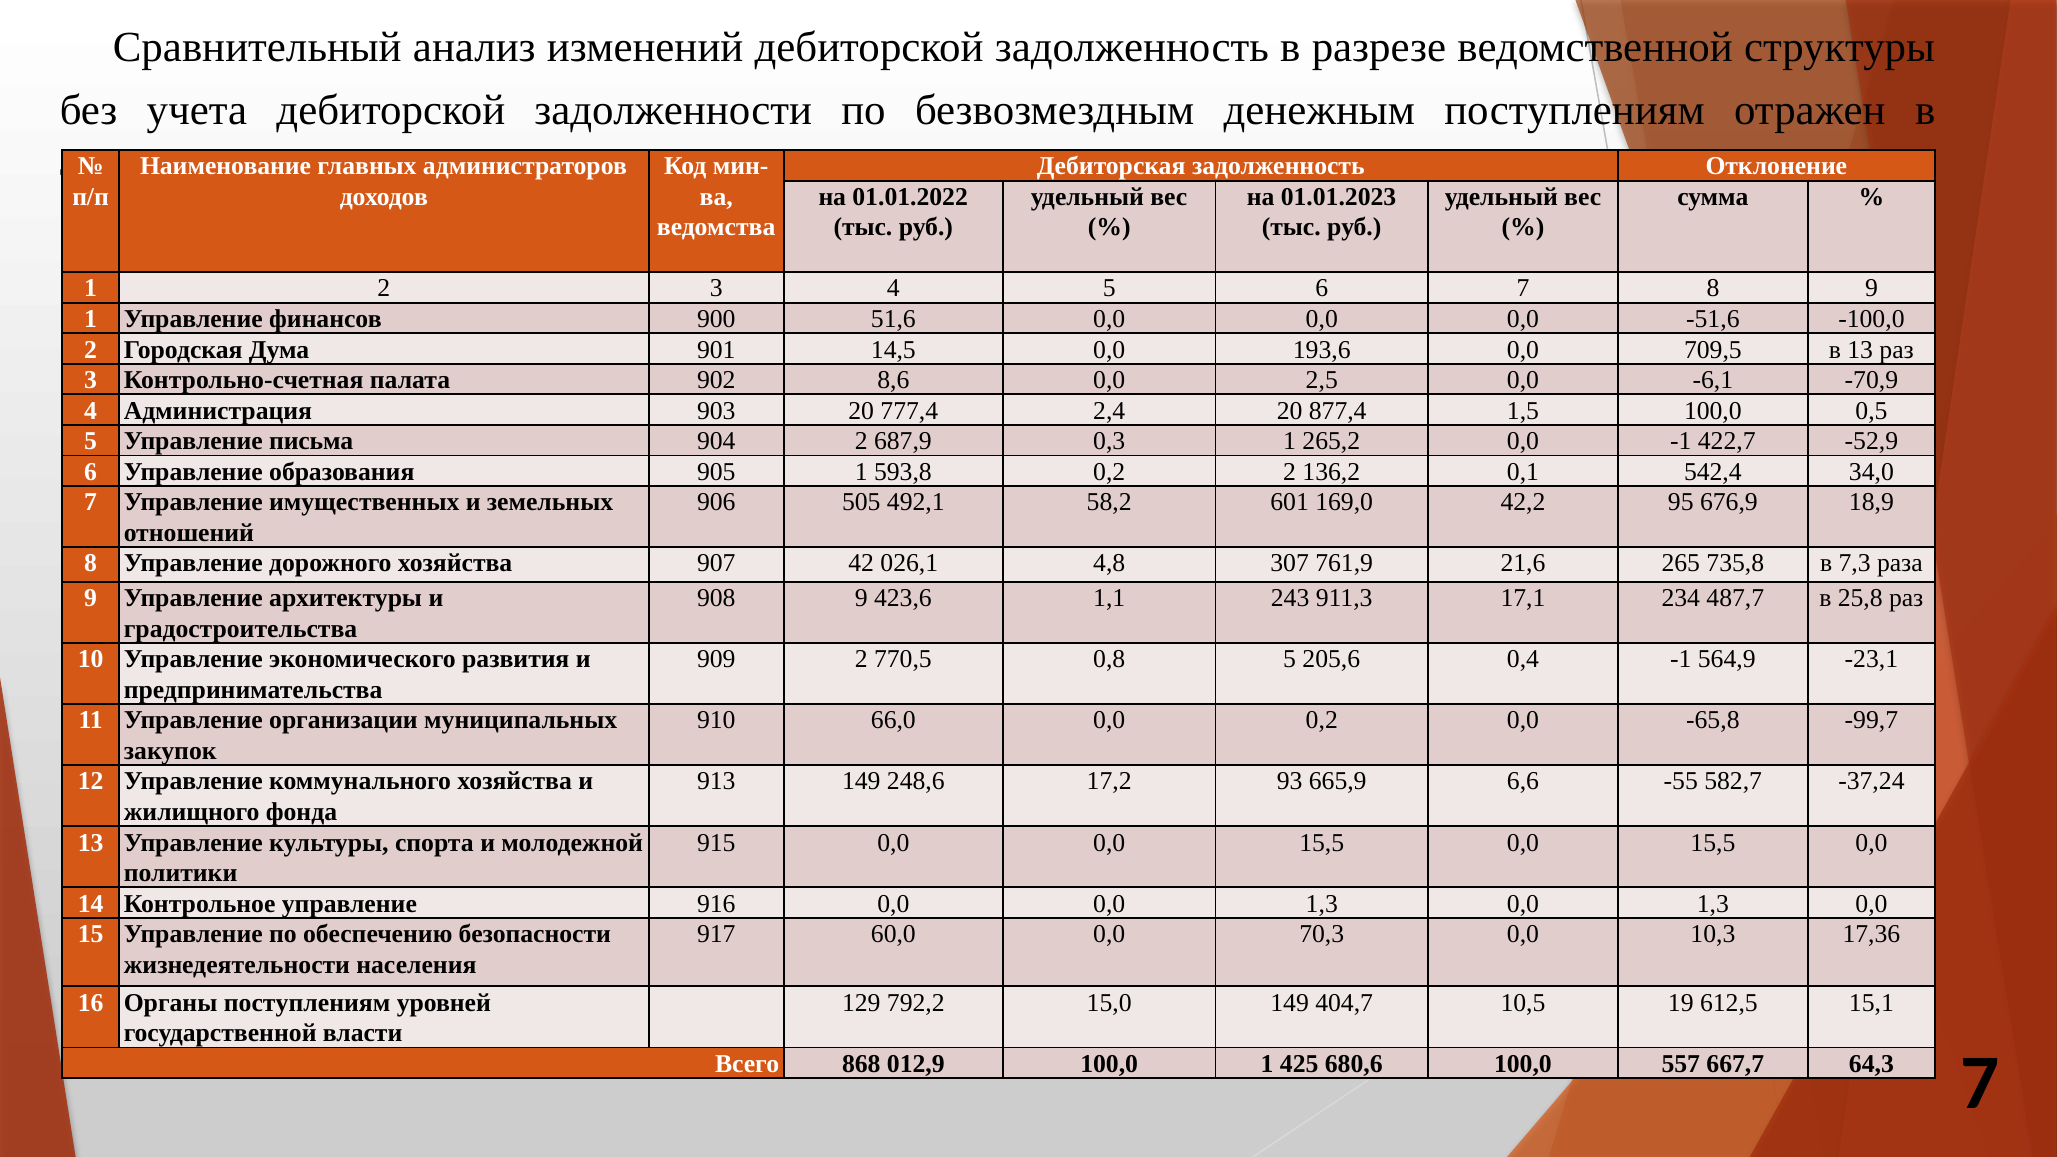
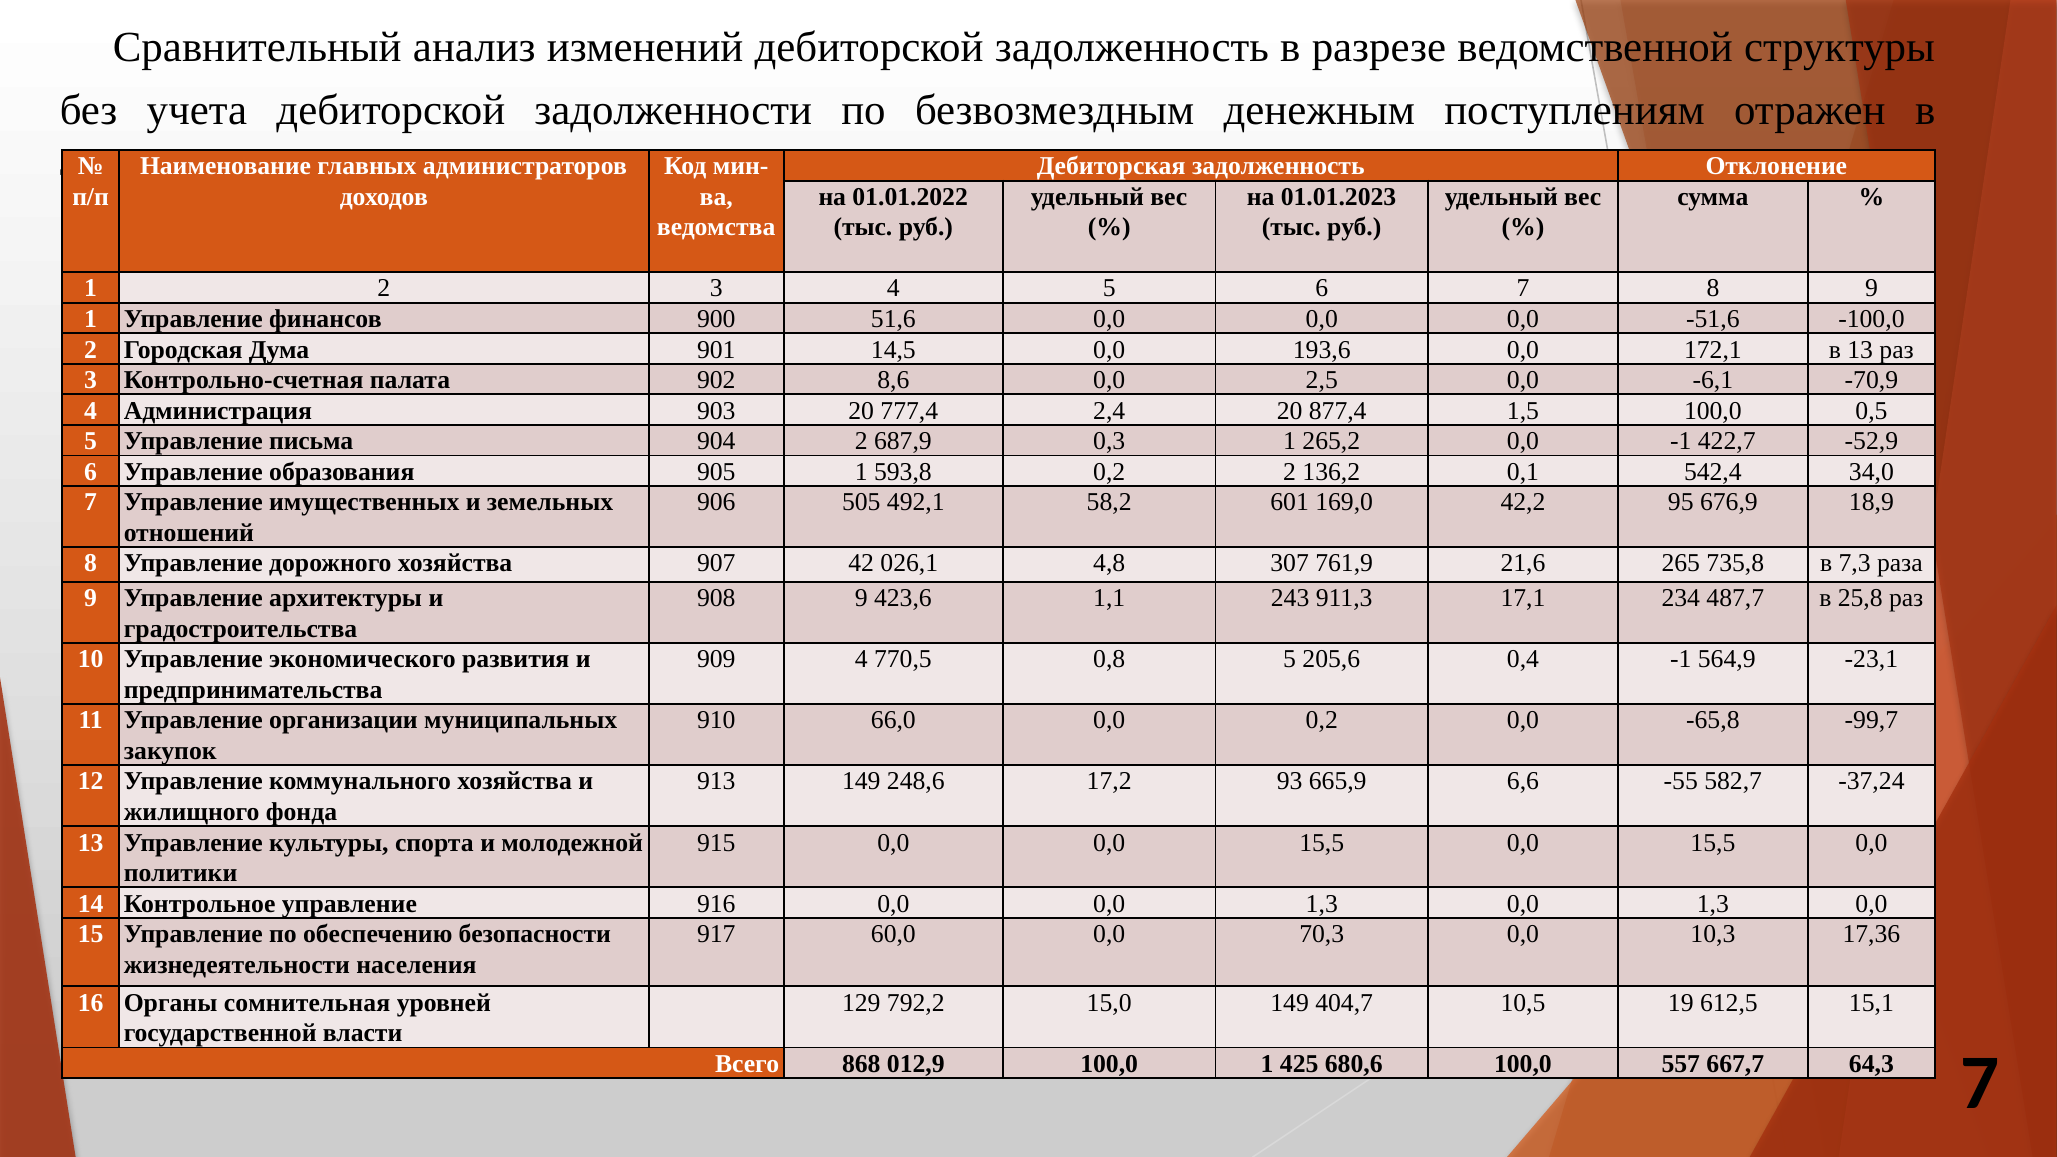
709,5: 709,5 -> 172,1 (1713, 350)
909 2: 2 -> 4 (861, 659)
Органы поступлениям: поступлениям -> сомнительная (307, 1003)
